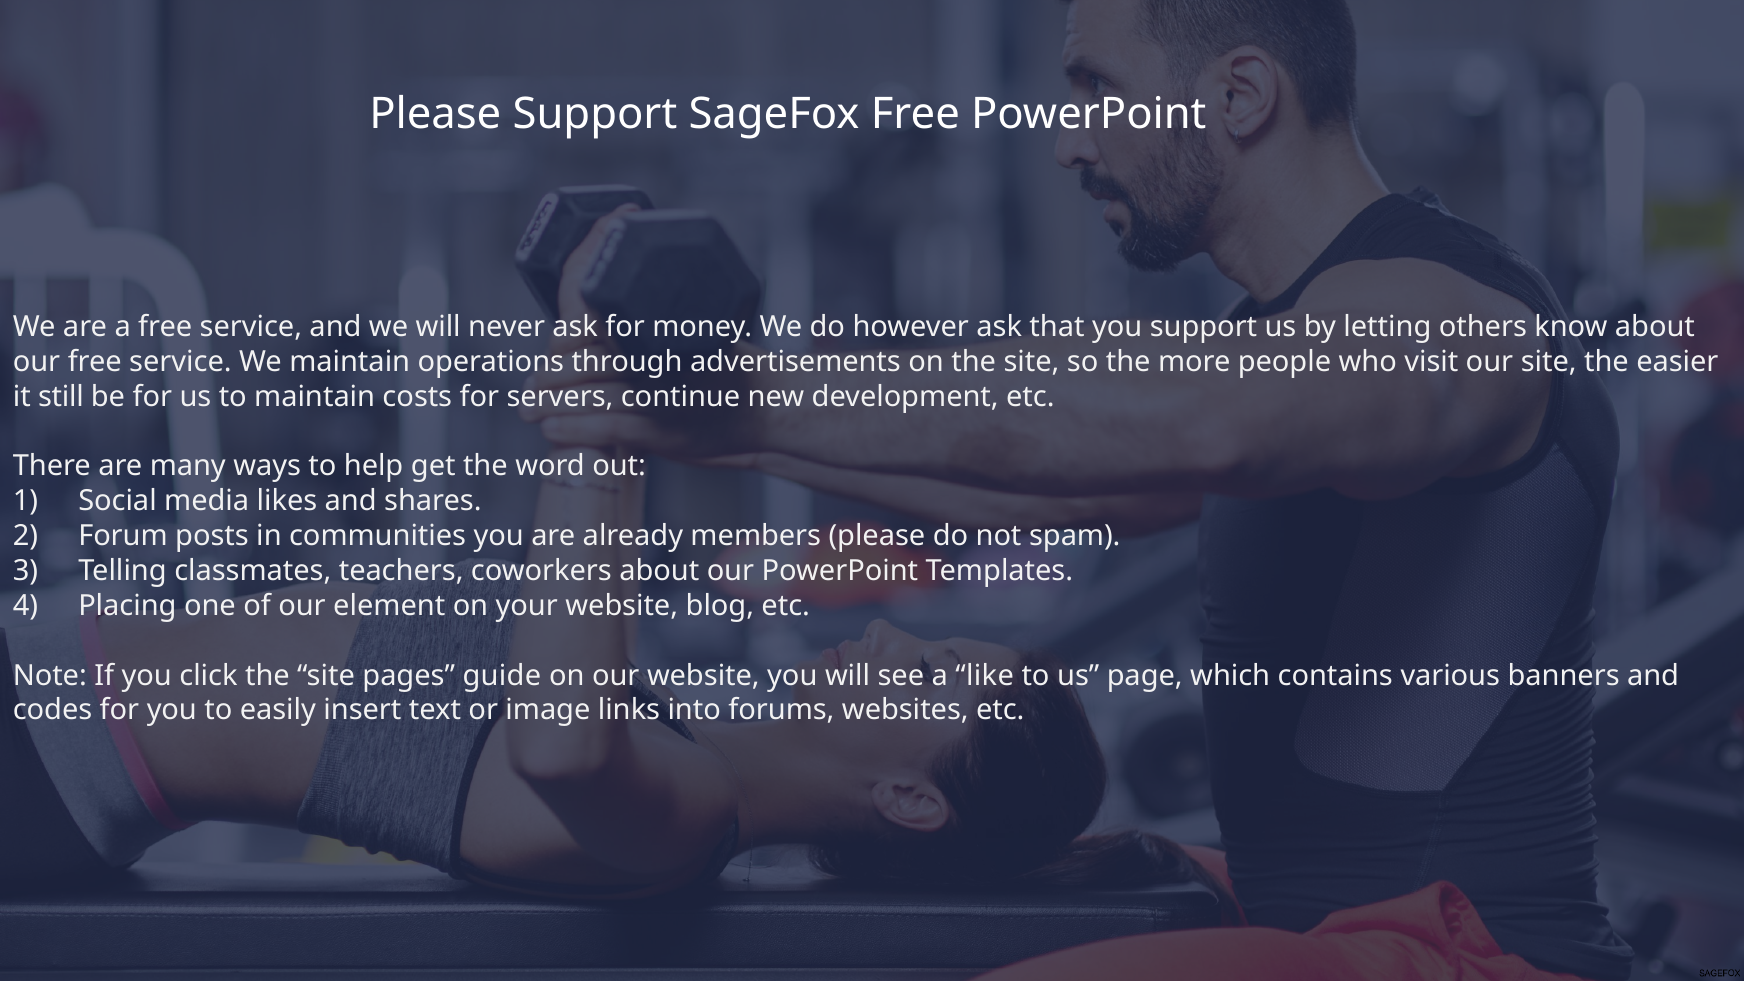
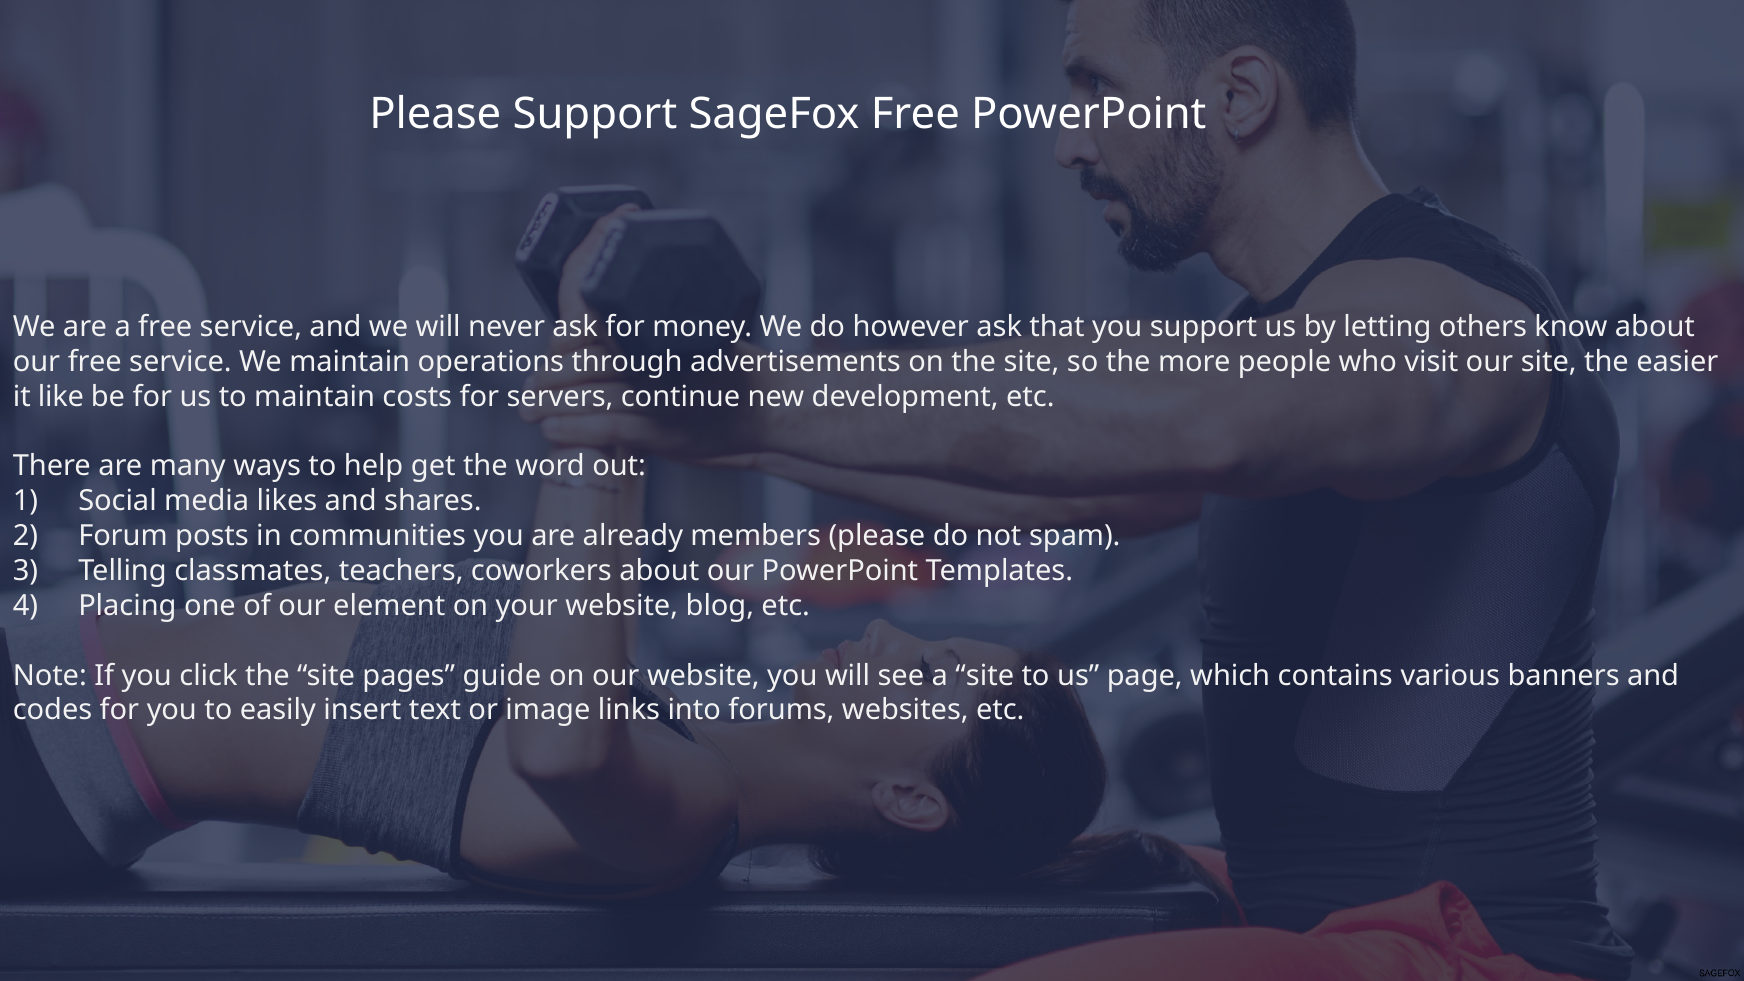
still: still -> like (61, 397)
a like: like -> site (985, 676)
